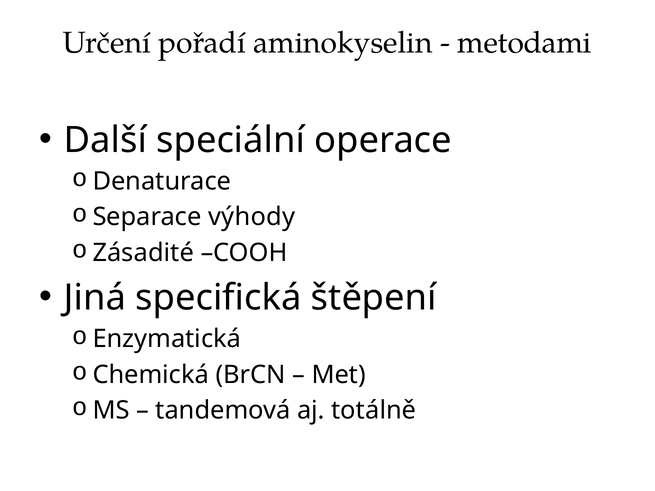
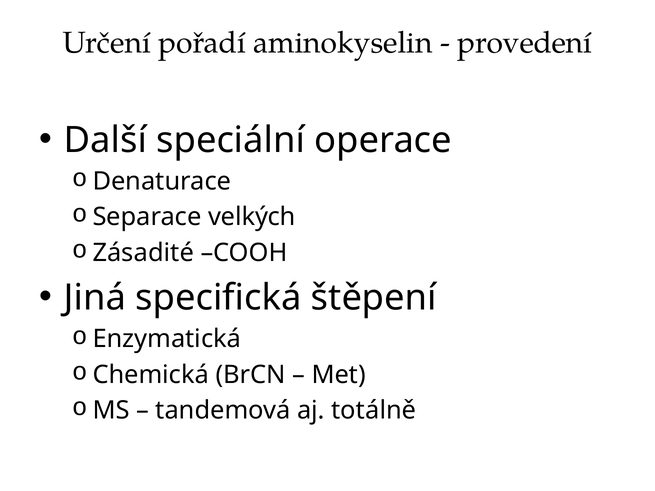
metodami: metodami -> provedení (525, 43)
výhody: výhody -> velkých (252, 217)
